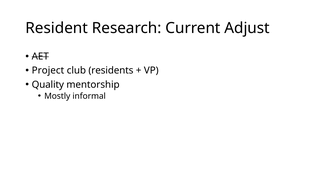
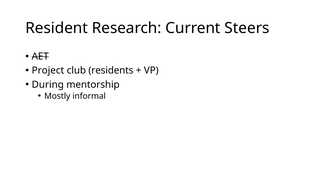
Adjust: Adjust -> Steers (247, 28)
Quality: Quality -> During (48, 84)
